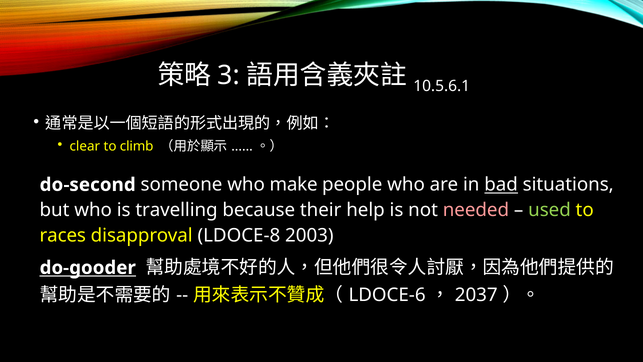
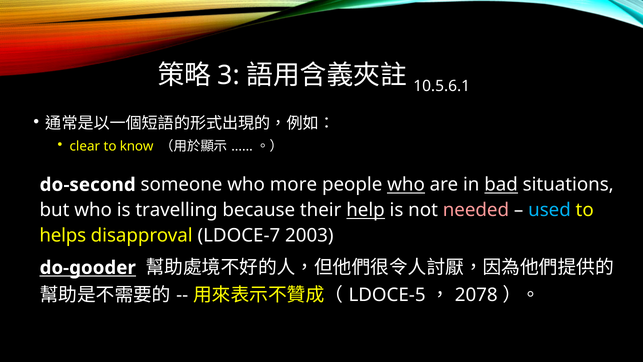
climb: climb -> know (137, 146)
make: make -> more (293, 185)
who underline: none -> present (406, 185)
help underline: none -> present (366, 210)
used colour: light green -> light blue (550, 210)
races: races -> helps (63, 236)
LDOCE-8: LDOCE-8 -> LDOCE-7 (239, 236)
LDOCE-6: LDOCE-6 -> LDOCE-5 (387, 295)
2037: 2037 -> 2078 (476, 295)
